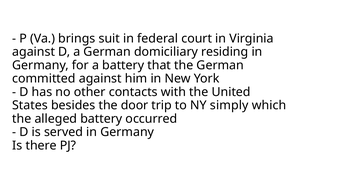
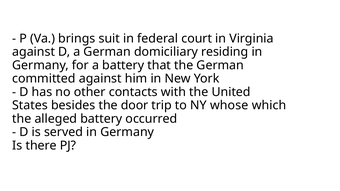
simply: simply -> whose (229, 105)
